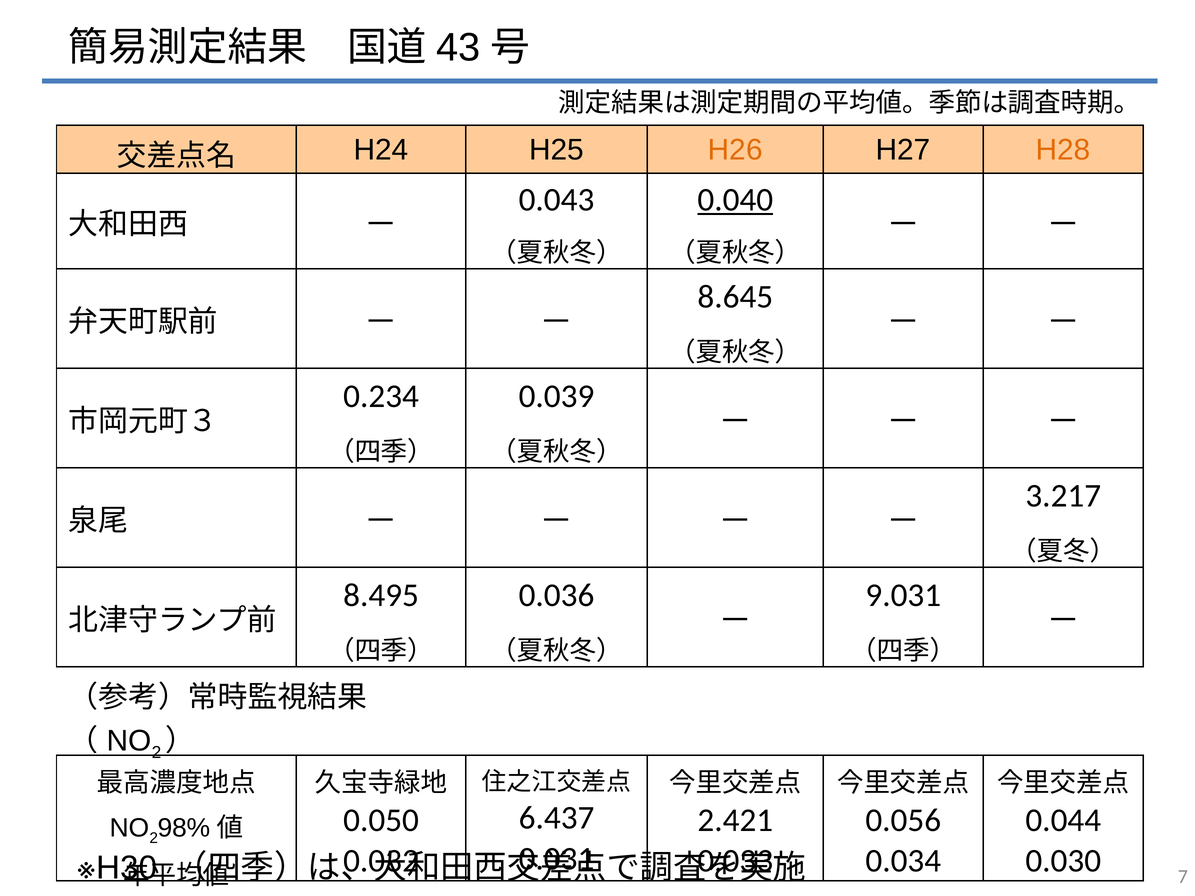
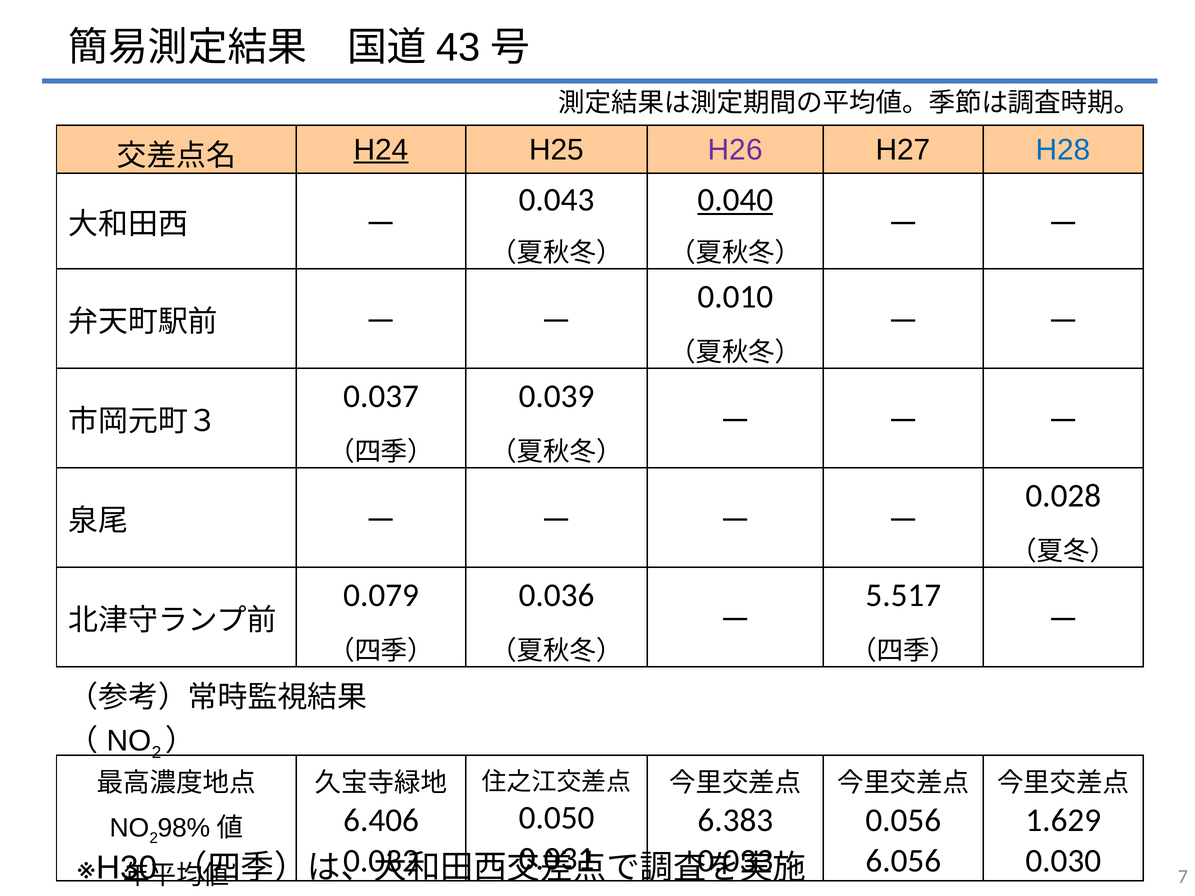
H24 underline: none -> present (381, 150)
H26 colour: orange -> purple (735, 150)
H28 colour: orange -> blue (1063, 150)
8.645: 8.645 -> 0.010 (735, 297)
0.234: 0.234 -> 0.037 (381, 397)
3.217: 3.217 -> 0.028 (1063, 496)
8.495: 8.495 -> 0.079 (381, 596)
9.031: 9.031 -> 5.517 (903, 596)
6.437: 6.437 -> 0.050 (557, 818)
0.050: 0.050 -> 6.406 (381, 820)
2.421: 2.421 -> 6.383 (735, 820)
0.044: 0.044 -> 1.629 (1063, 820)
0.034: 0.034 -> 6.056 (903, 861)
